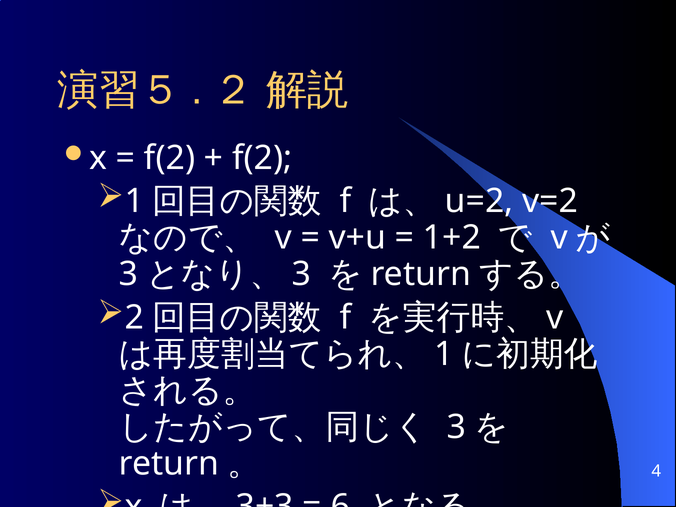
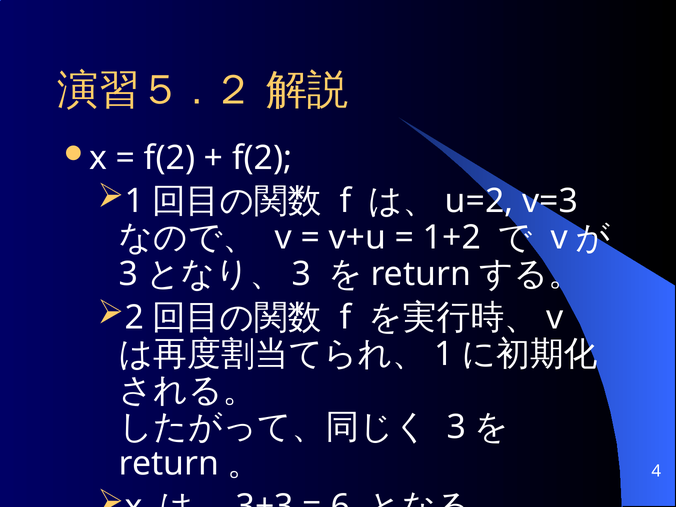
v=2: v=2 -> v=3 (550, 201)
